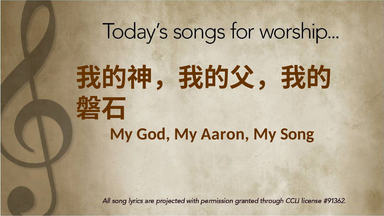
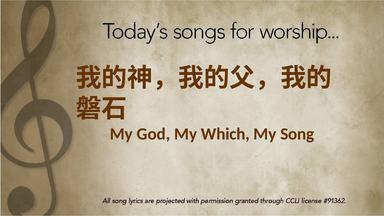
Aaron: Aaron -> Which (225, 134)
